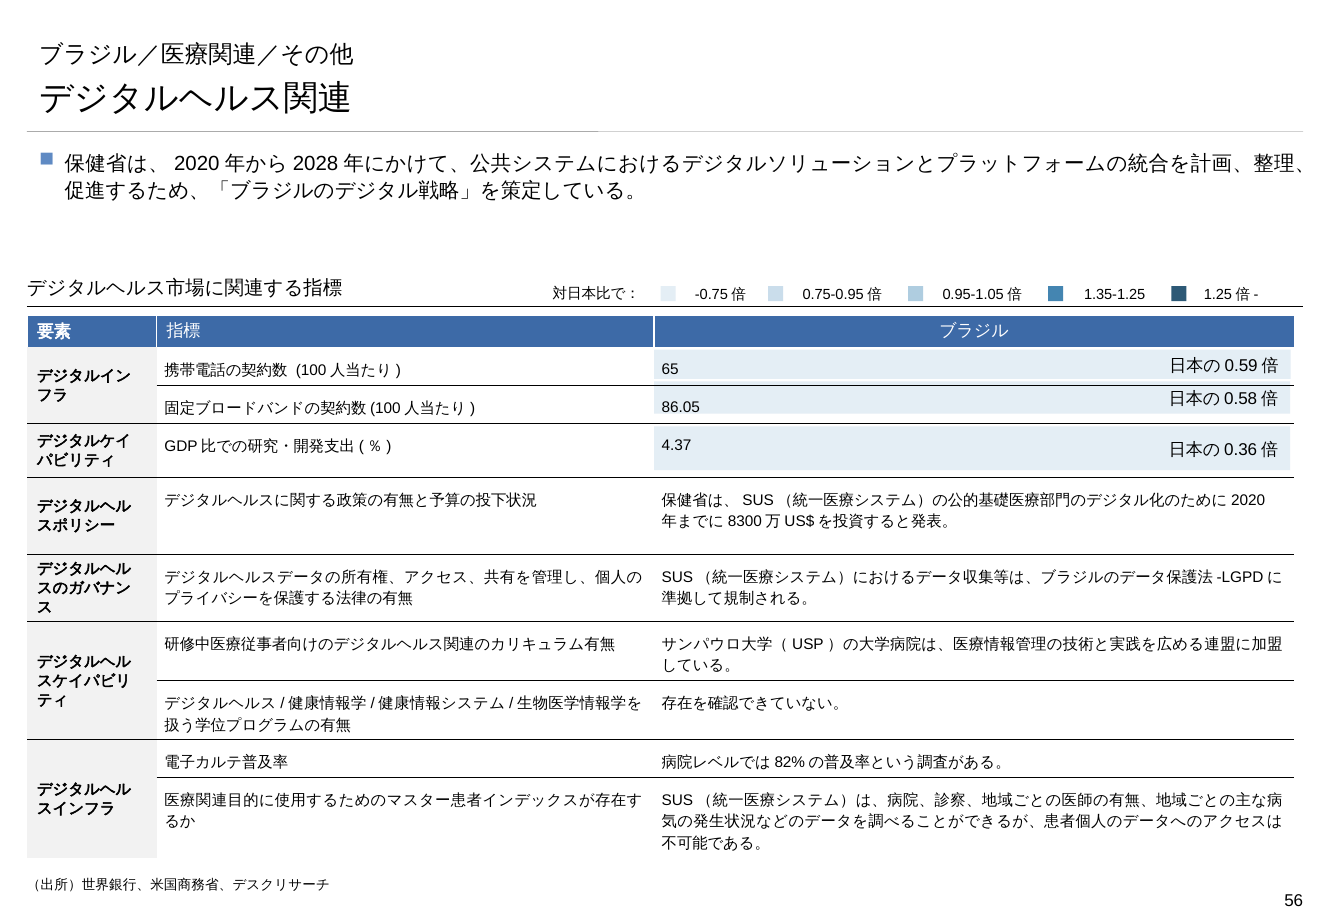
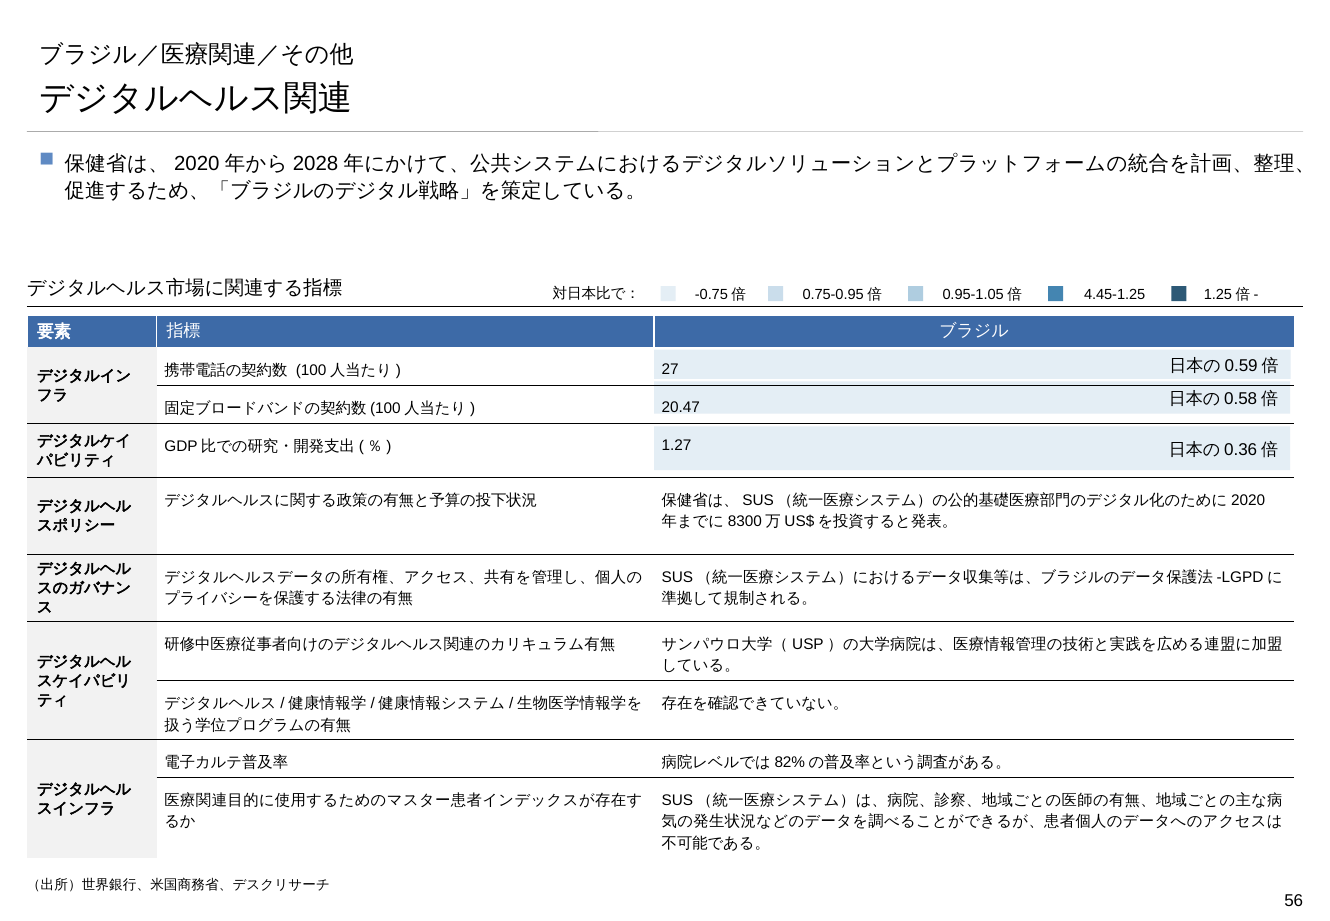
1.35-1.25: 1.35-1.25 -> 4.45-1.25 (1115, 295)
65: 65 -> 27 (670, 369)
86.05: 86.05 -> 20.47 (681, 407)
4.37: 4.37 -> 1.27 (677, 445)
